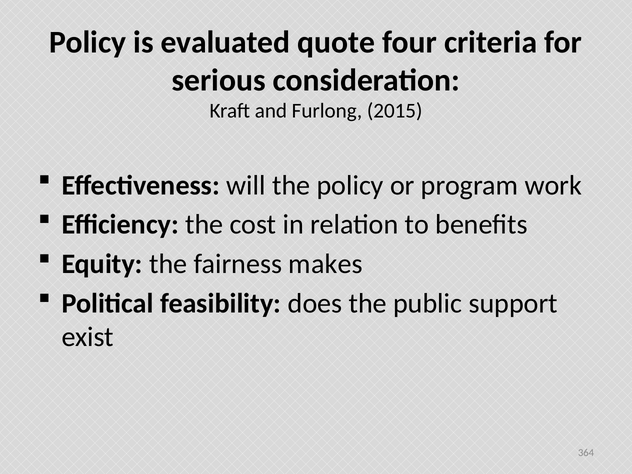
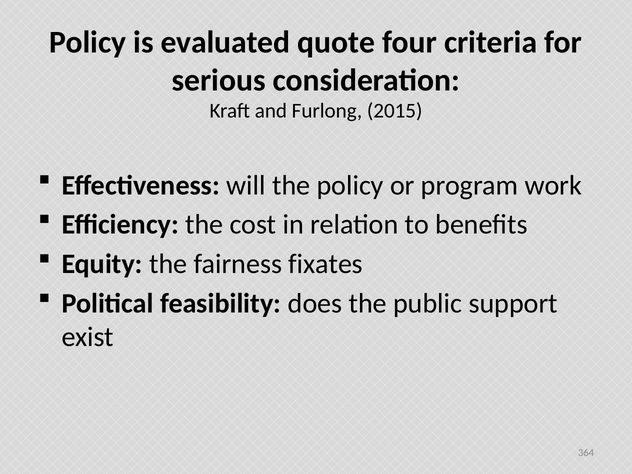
makes: makes -> fixates (326, 264)
